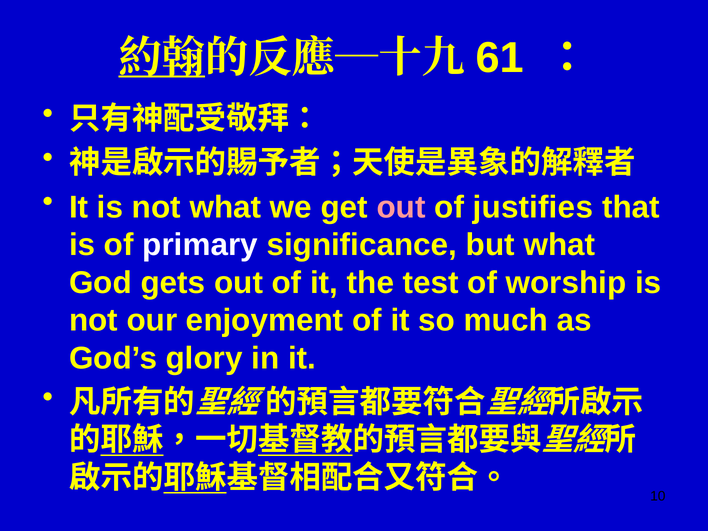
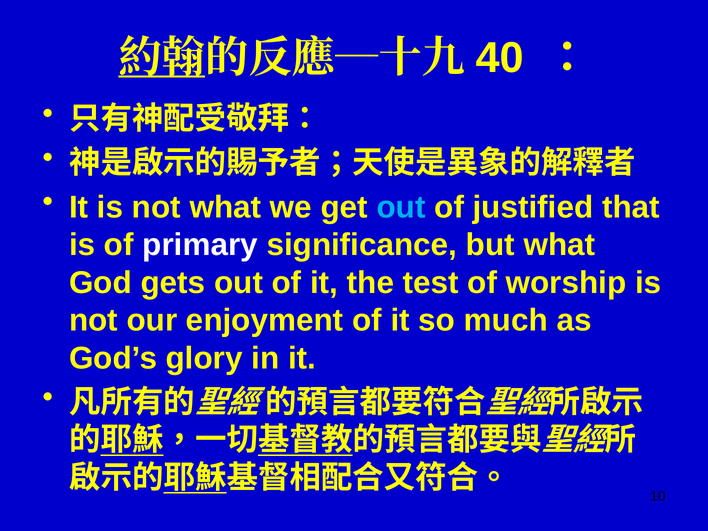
61: 61 -> 40 (500, 58)
out colour: pink -> light blue (401, 207)
justifies: justifies -> justified (533, 207)
